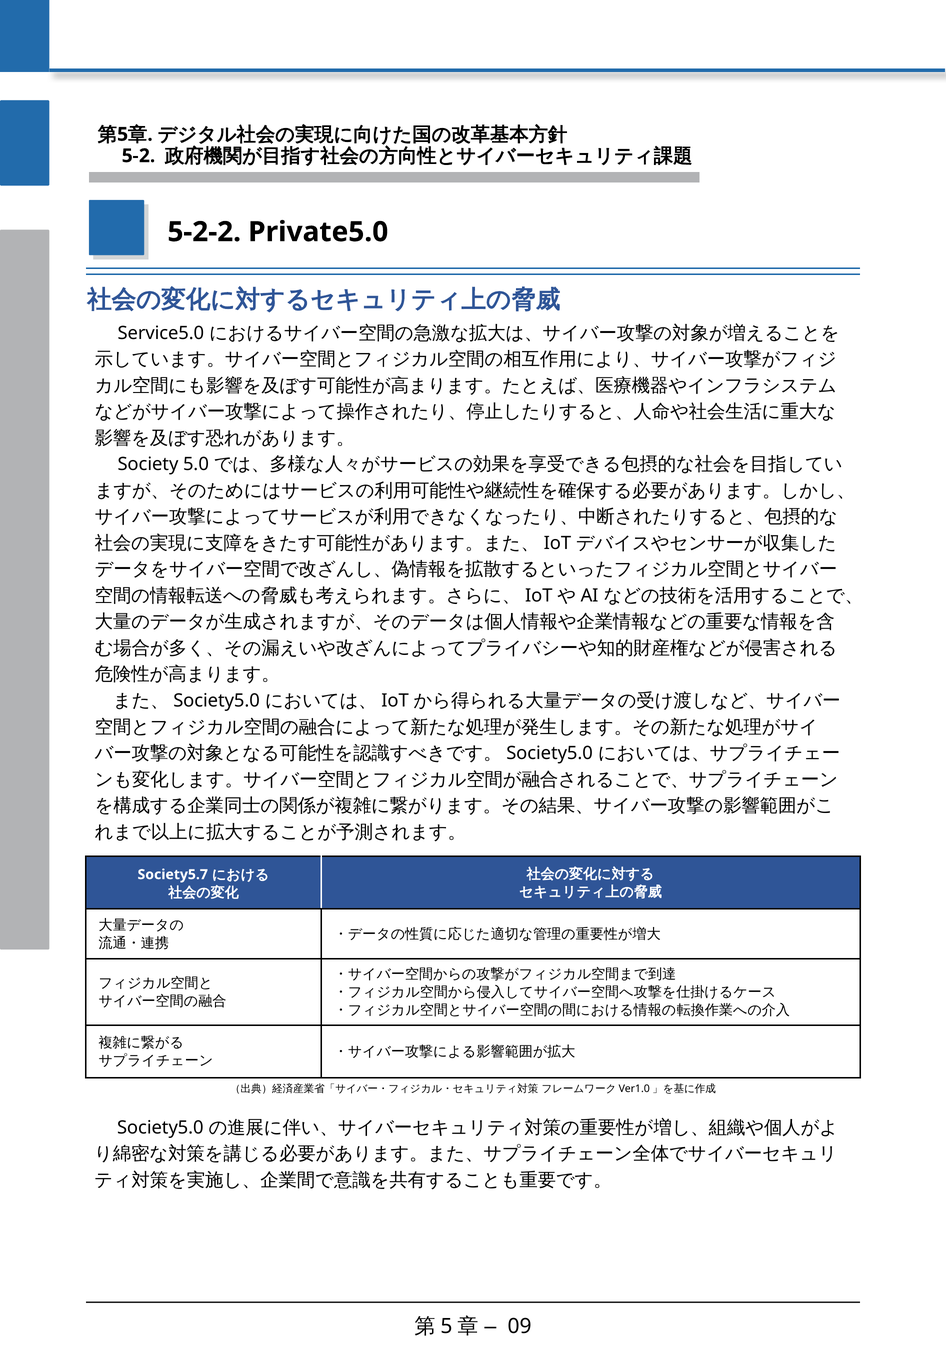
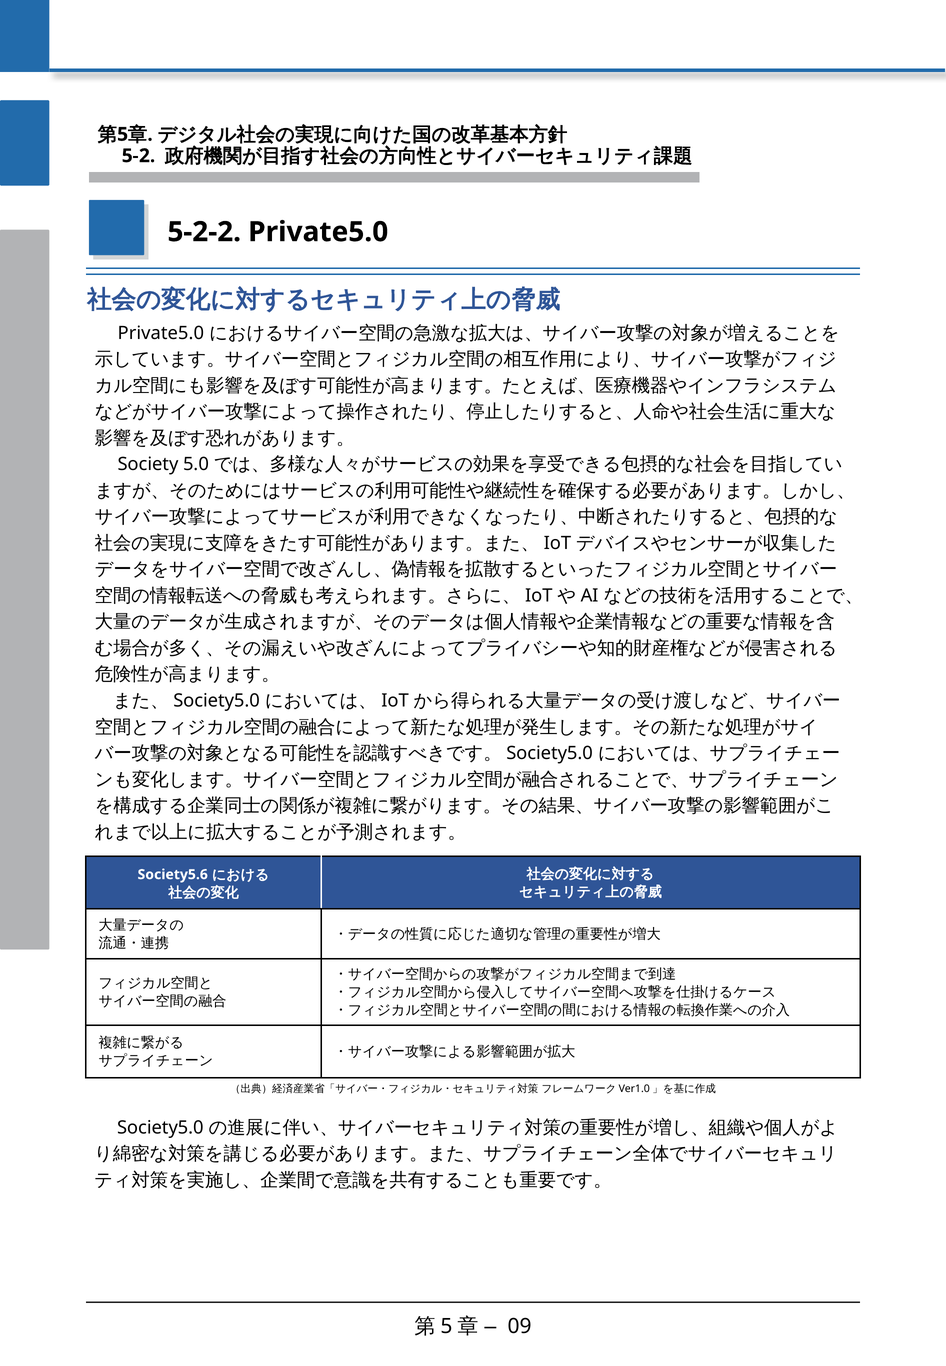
Service5.0: Service5.0 -> Private5.0 (161, 333)
Society5.7: Society5.7 -> Society5.6 (173, 875)
